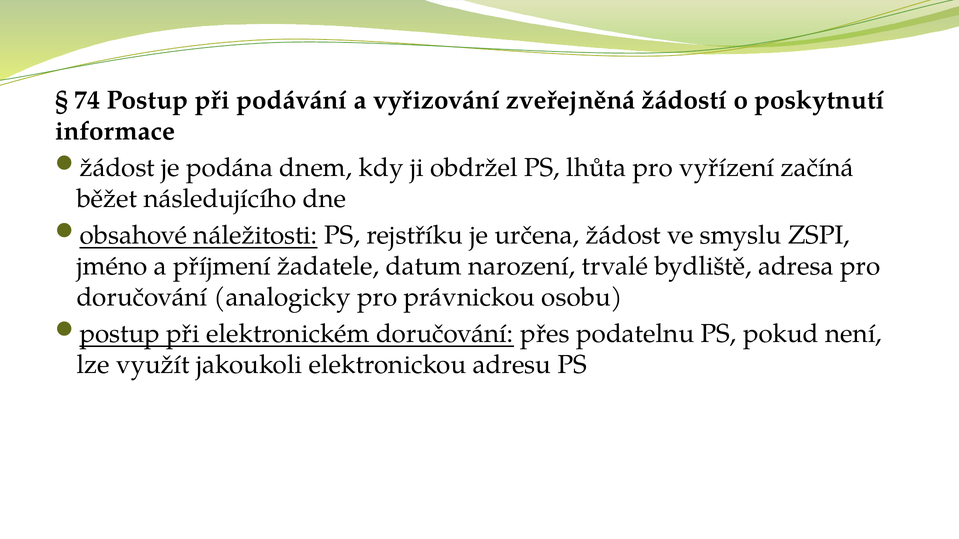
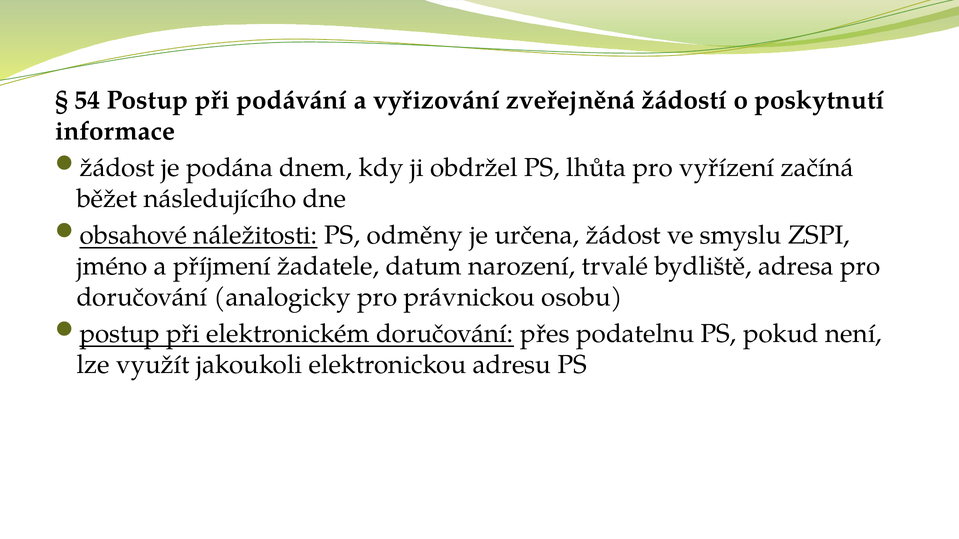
74: 74 -> 54 (87, 100)
rejstříku: rejstříku -> odměny (415, 235)
